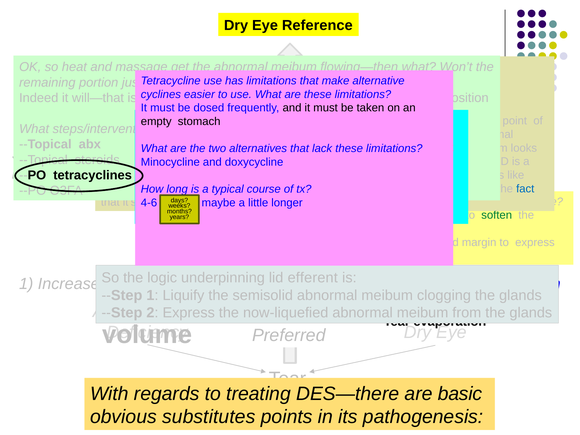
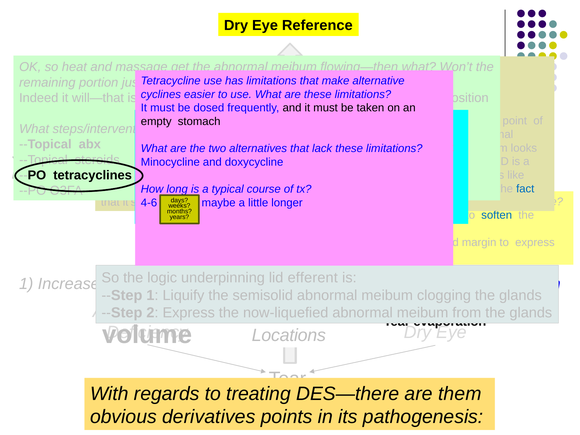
soften colour: green -> blue (497, 215)
Preferred: Preferred -> Locations (289, 335)
are basic: basic -> them (460, 394)
substitutes: substitutes -> derivatives (209, 417)
